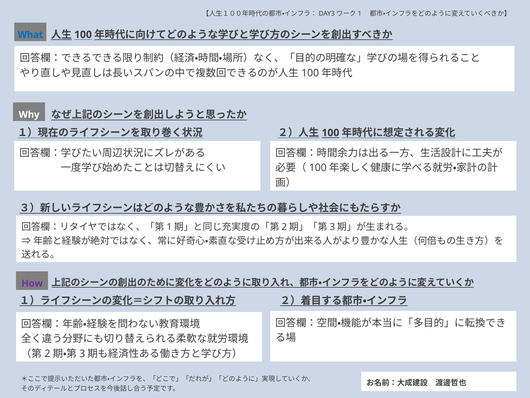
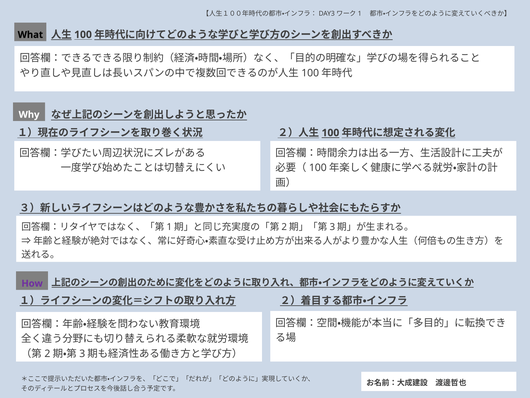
What colour: blue -> black (30, 35)
